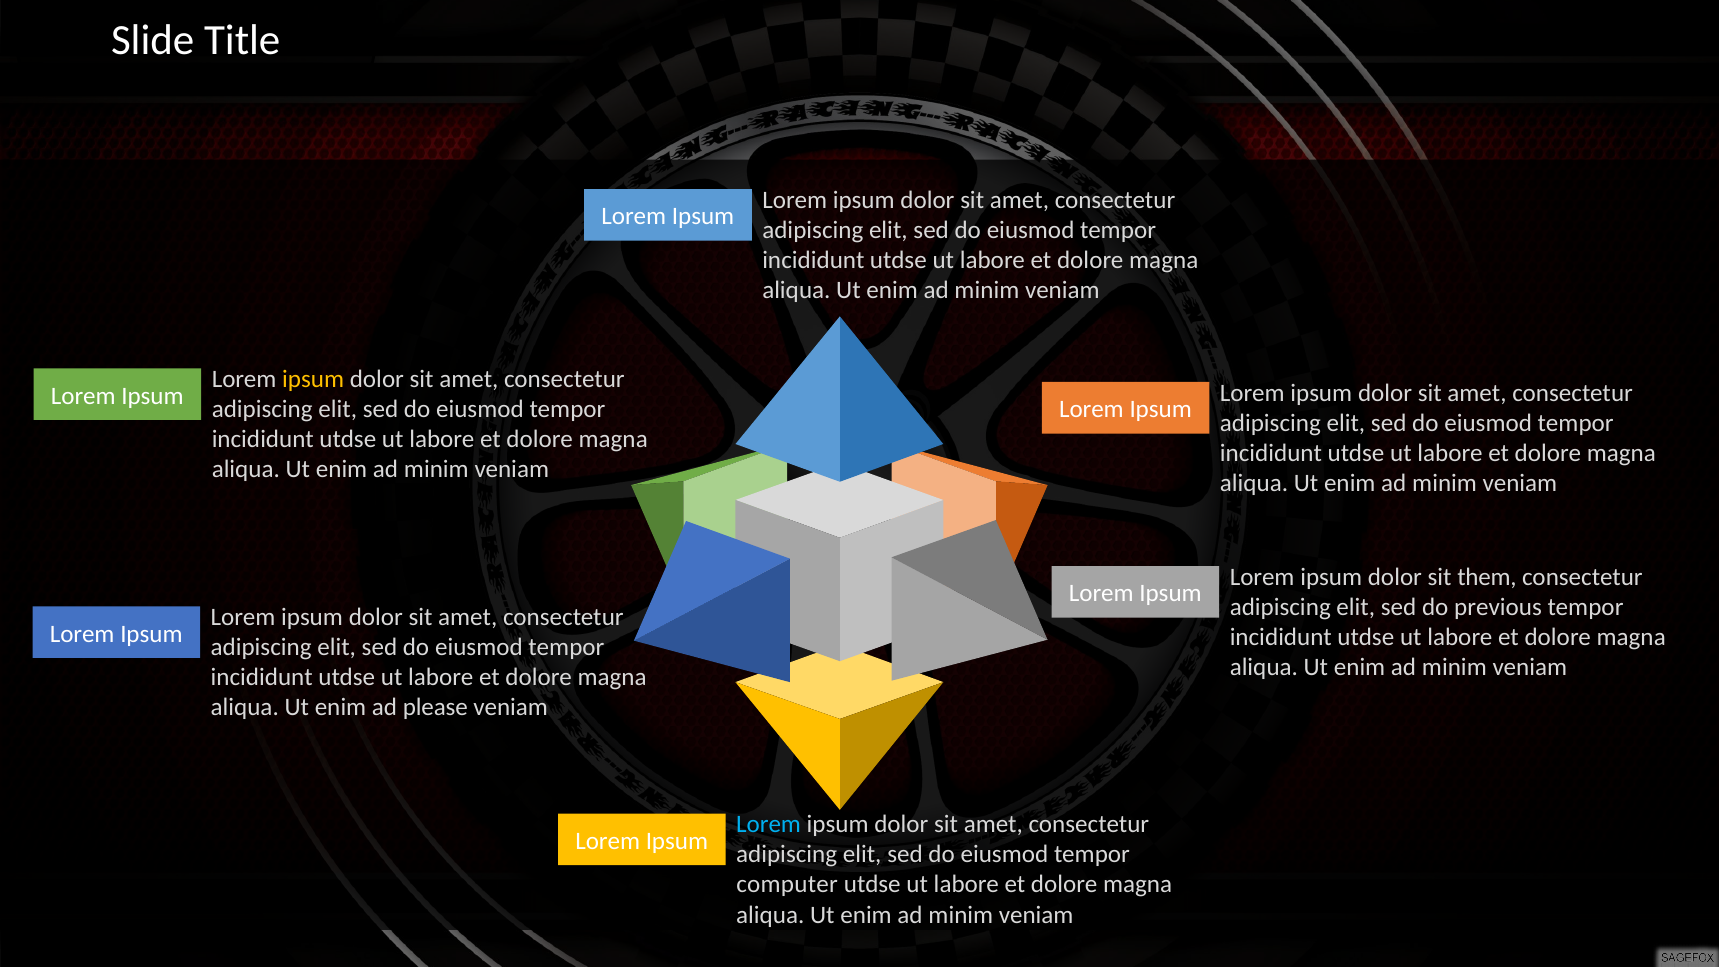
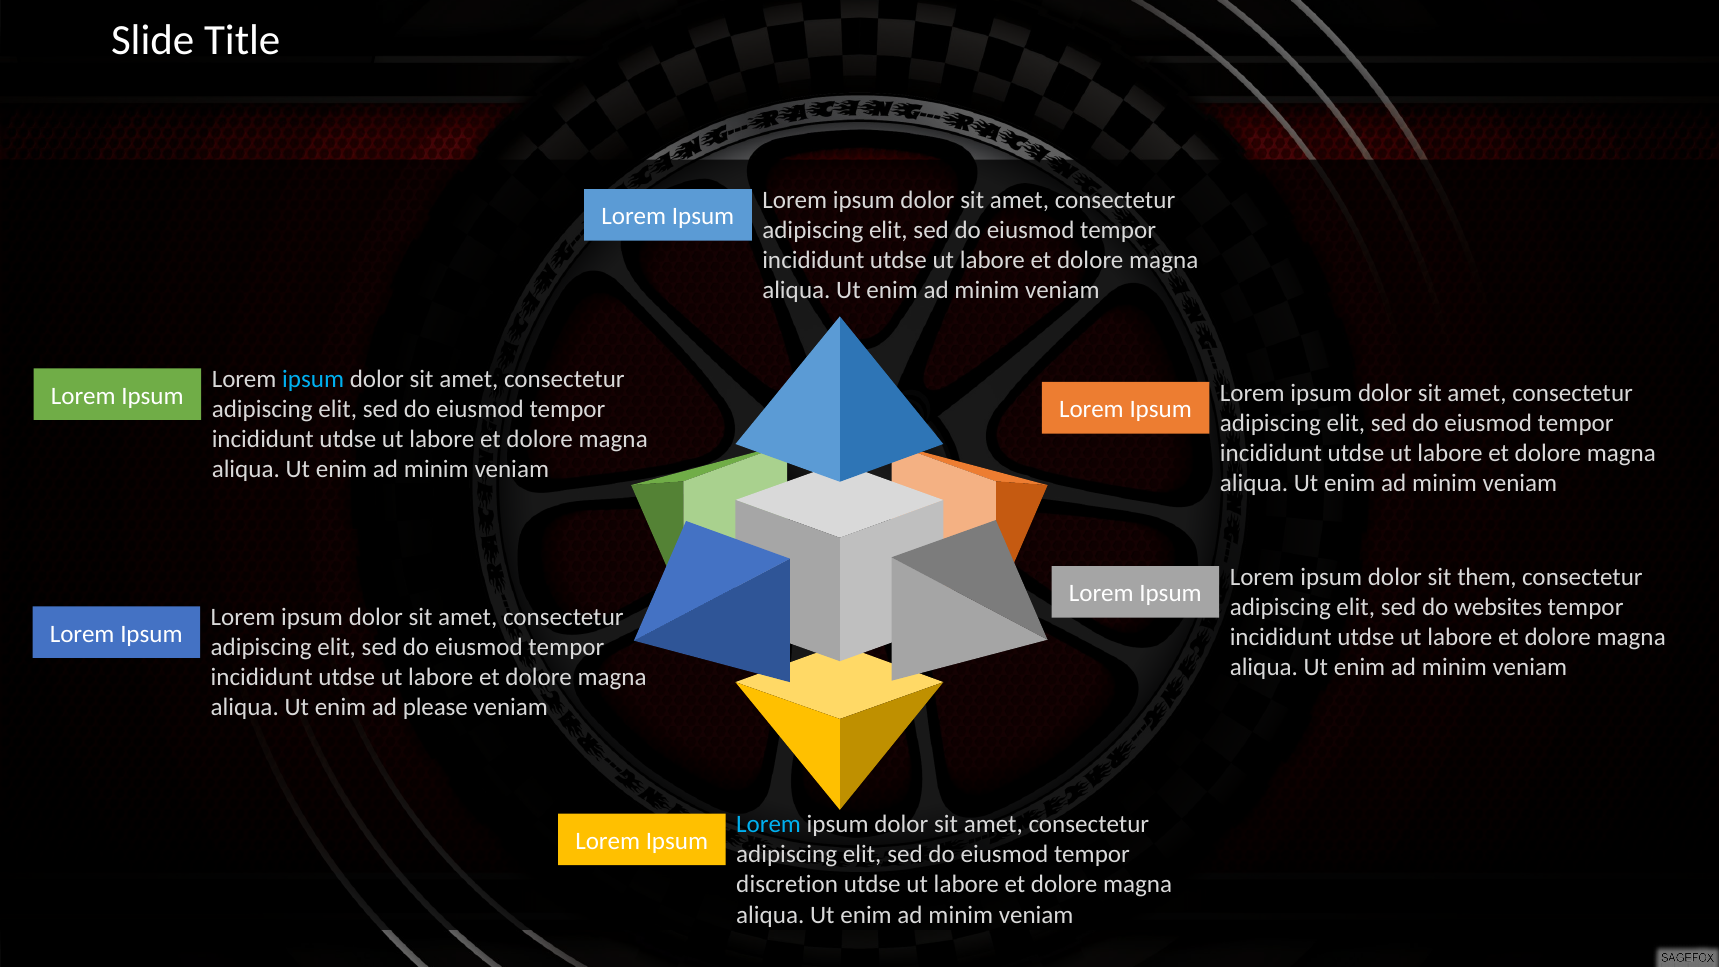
ipsum colour: yellow -> light blue (313, 379)
previous: previous -> websites (1498, 607)
computer: computer -> discretion (787, 885)
